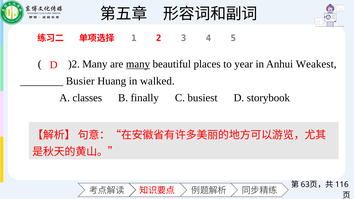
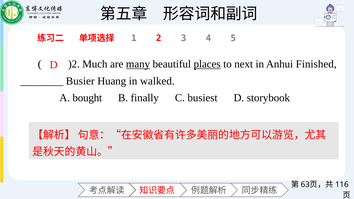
)2 Many: Many -> Much (95, 64)
places underline: none -> present (207, 64)
year: year -> next (244, 64)
Weakest: Weakest -> Finished (316, 64)
classes: classes -> bought (87, 98)
